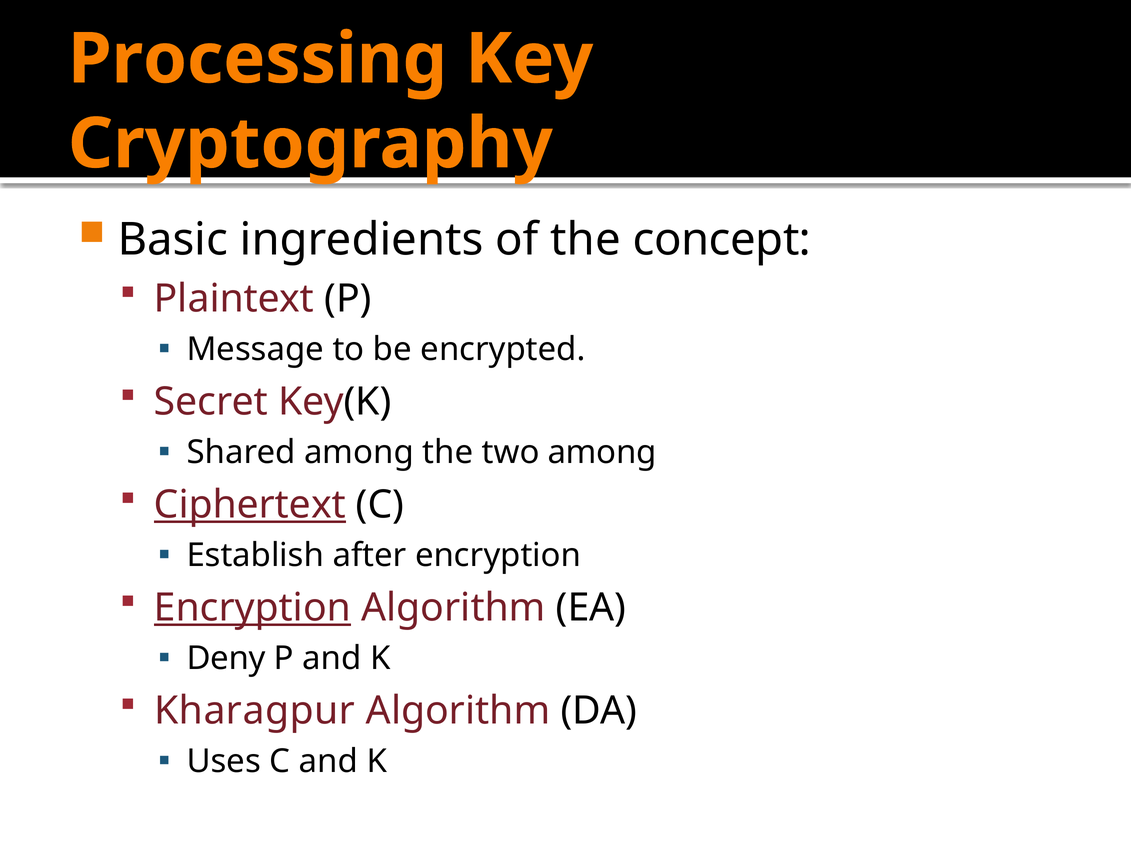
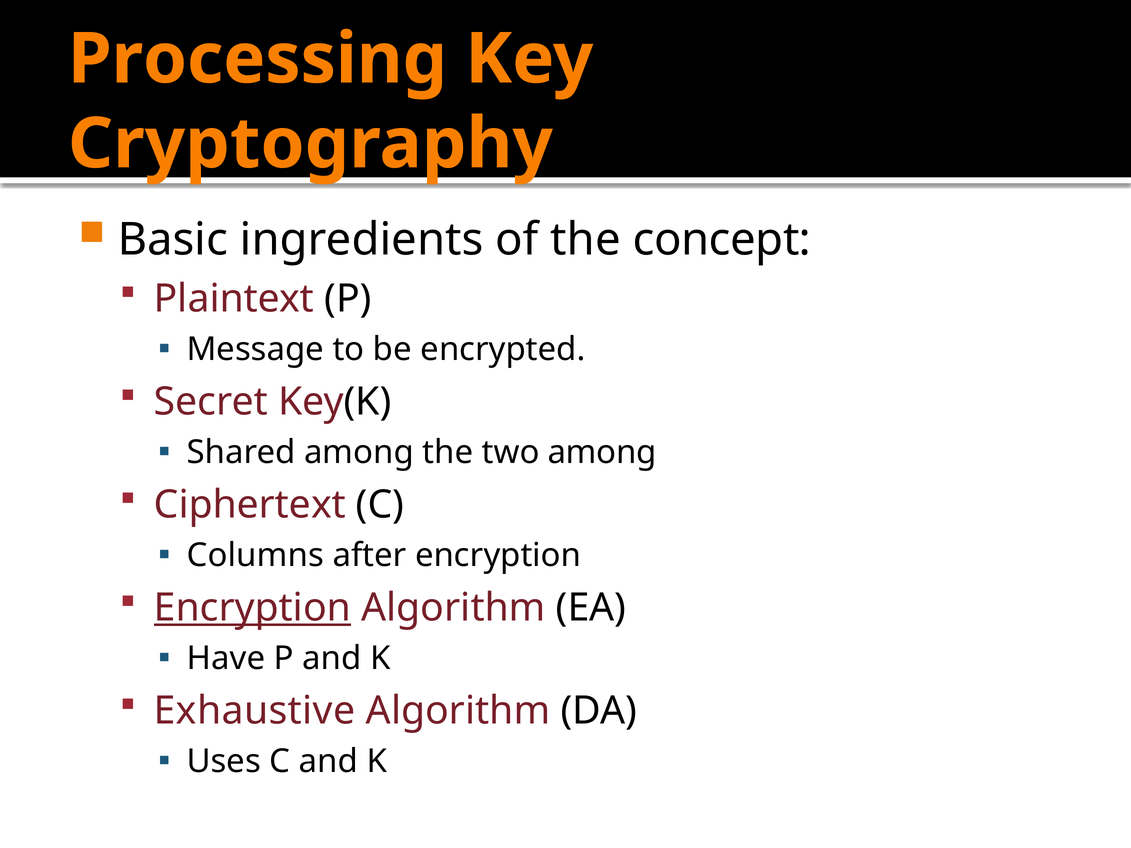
Ciphertext underline: present -> none (250, 505)
Establish: Establish -> Columns (255, 556)
Deny: Deny -> Have (226, 659)
Kharagpur: Kharagpur -> Exhaustive (255, 711)
